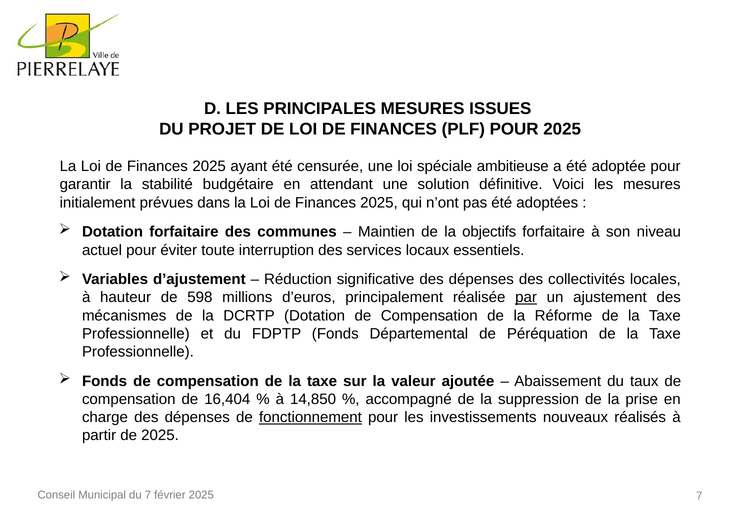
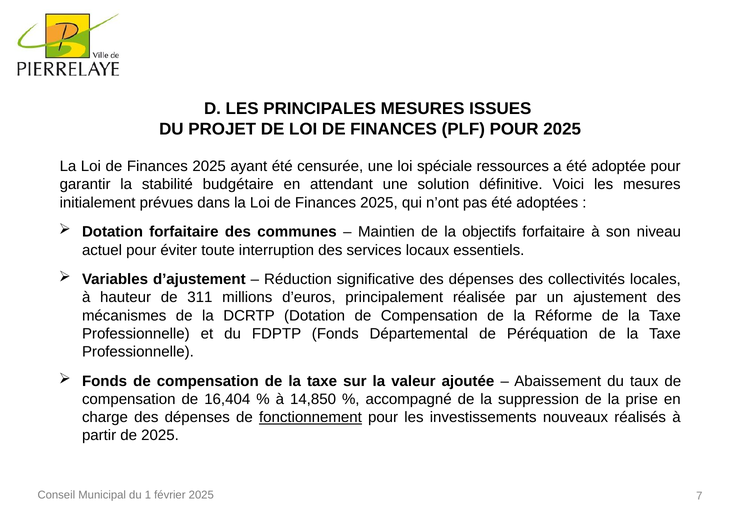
ambitieuse: ambitieuse -> ressources (513, 166)
598: 598 -> 311 (200, 297)
par underline: present -> none (526, 297)
du 7: 7 -> 1 (148, 495)
